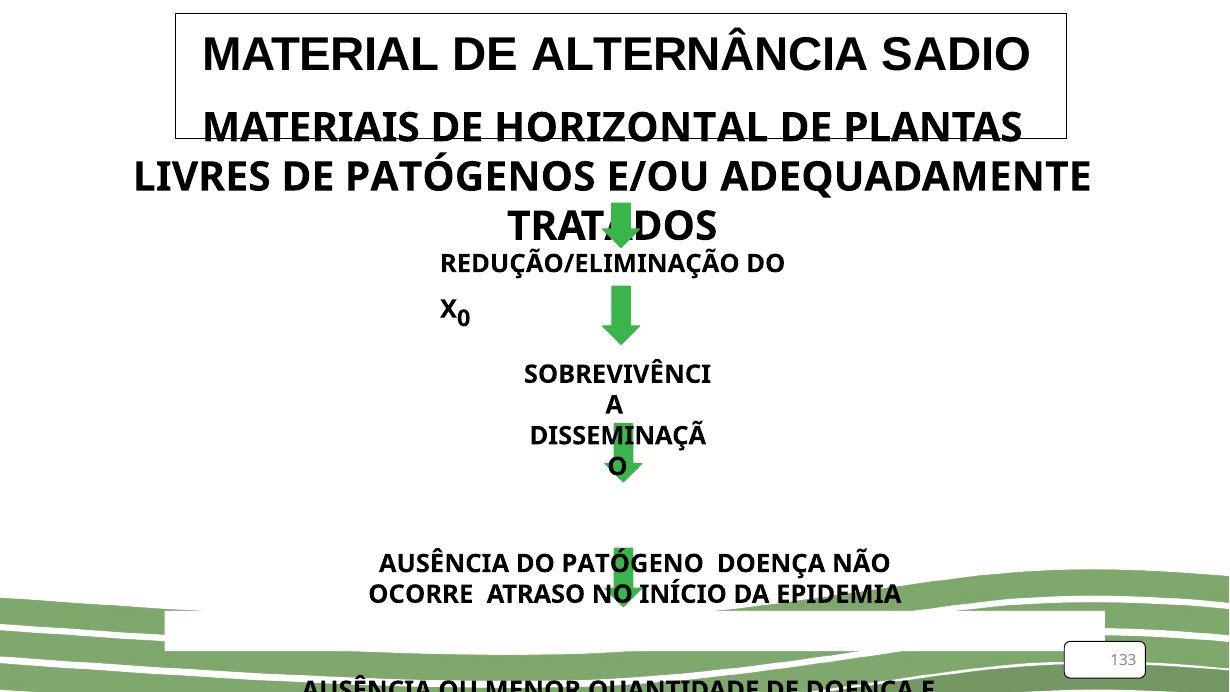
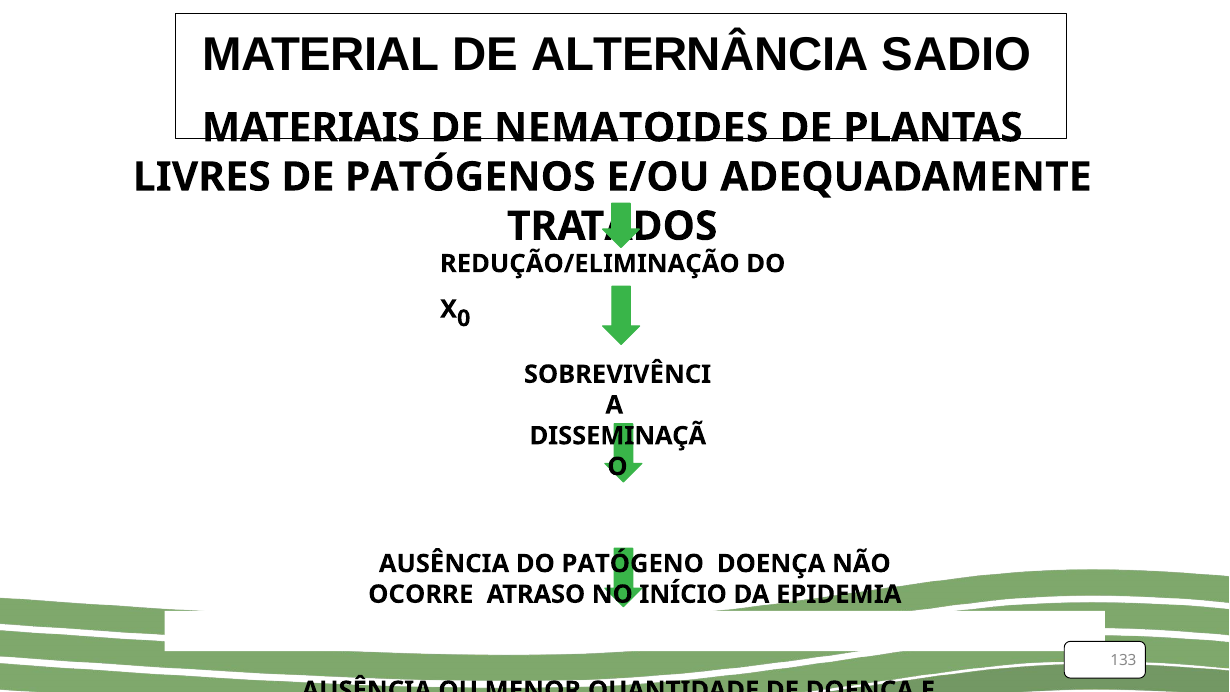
HORIZONTAL: HORIZONTAL -> NEMATOIDES (631, 128)
